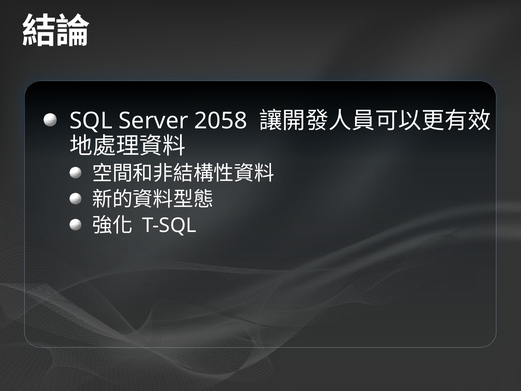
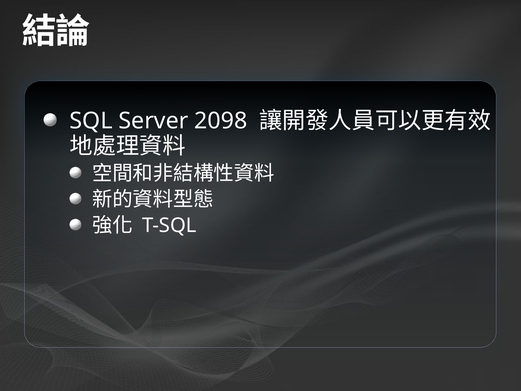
2058: 2058 -> 2098 (221, 121)
